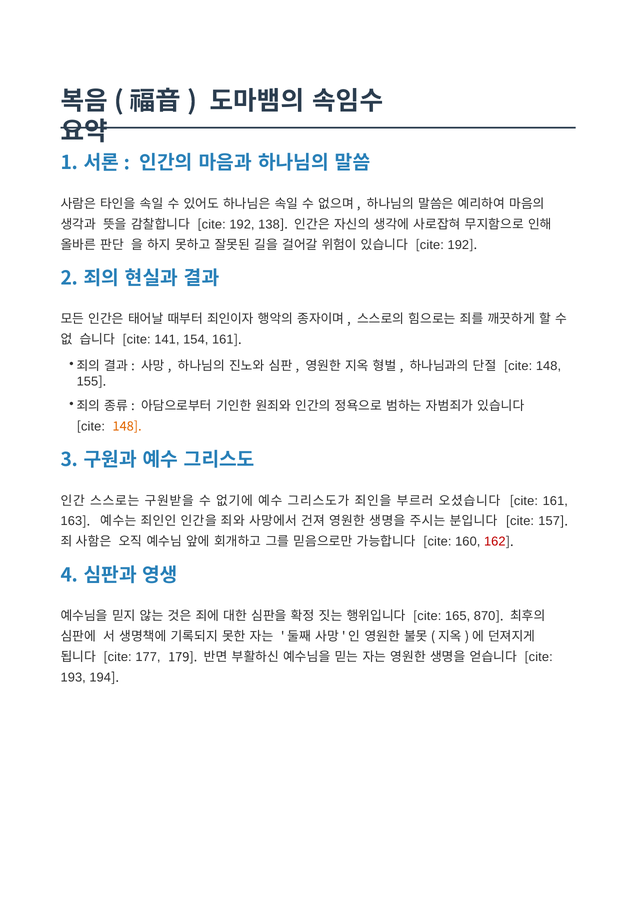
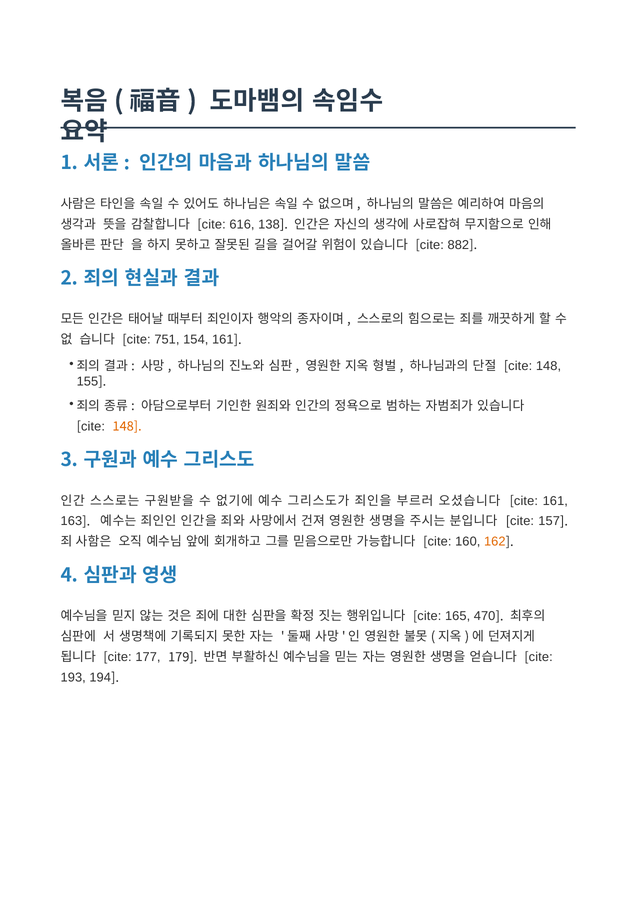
192: 192 -> 616 (242, 224)
192: 192 -> 882 (458, 245)
141: 141 -> 751 (167, 340)
162 colour: red -> orange (495, 542)
870: 870 -> 470 (485, 616)
